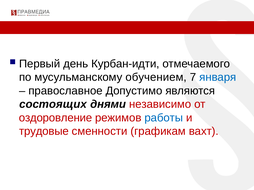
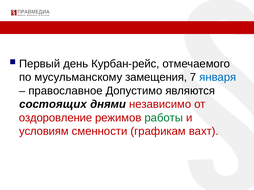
Курбан-идти: Курбан-идти -> Курбан-рейс (125, 64)
обучением: обучением -> замещения (156, 77)
работы colour: blue -> green (164, 118)
трудовые: трудовые -> условиям (44, 132)
